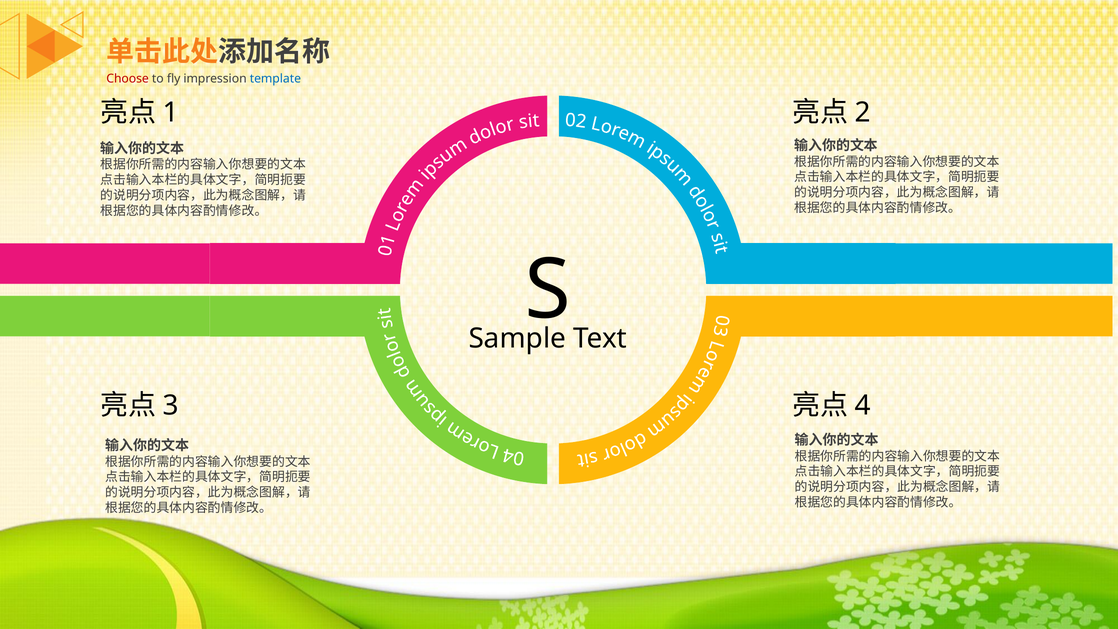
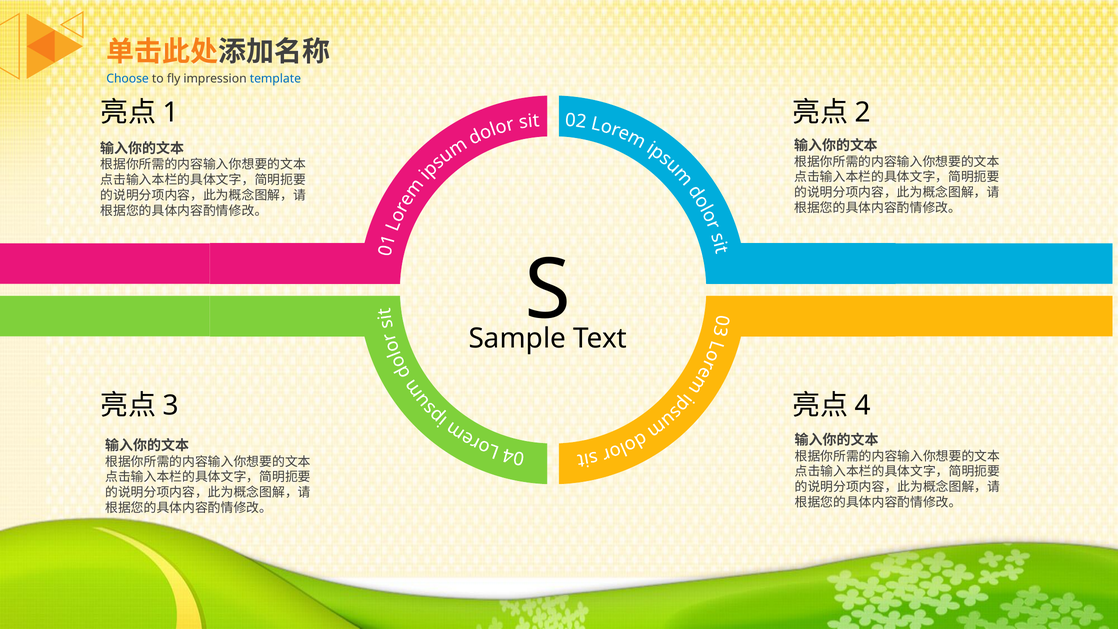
Choose colour: red -> blue (128, 79)
